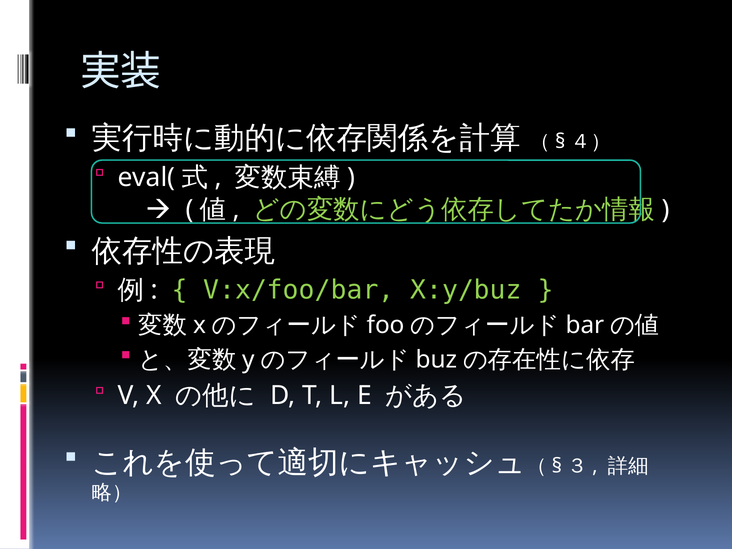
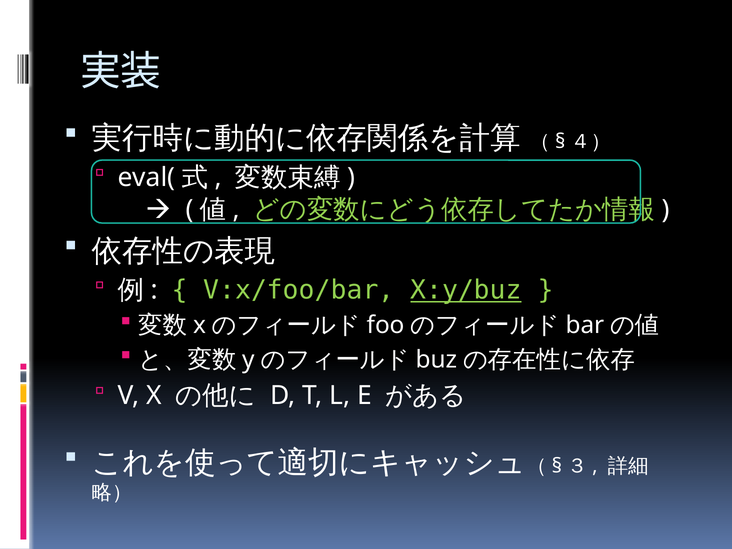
X:y/buz underline: none -> present (466, 290)
